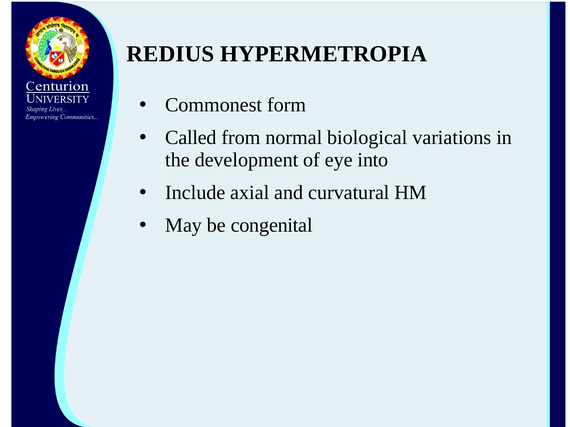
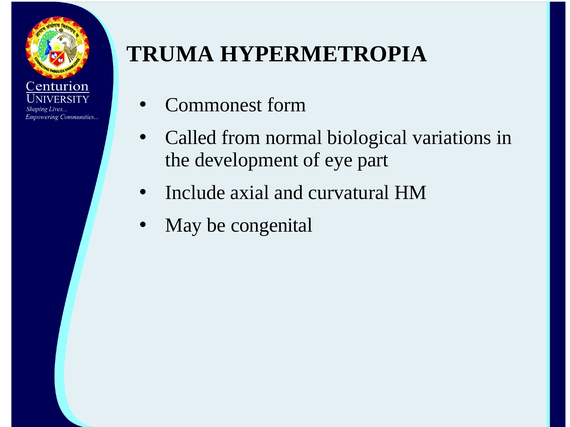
REDIUS: REDIUS -> TRUMA (170, 54)
into: into -> part (373, 160)
